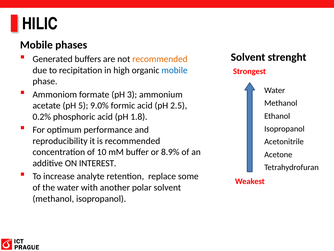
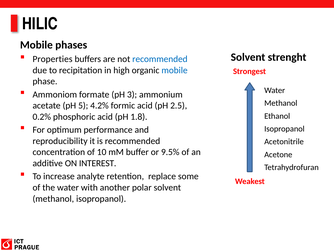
Generated: Generated -> Properties (53, 59)
recommended colour: orange -> blue (160, 59)
9.0%: 9.0% -> 4.2% (99, 105)
8.9%: 8.9% -> 9.5% (170, 152)
